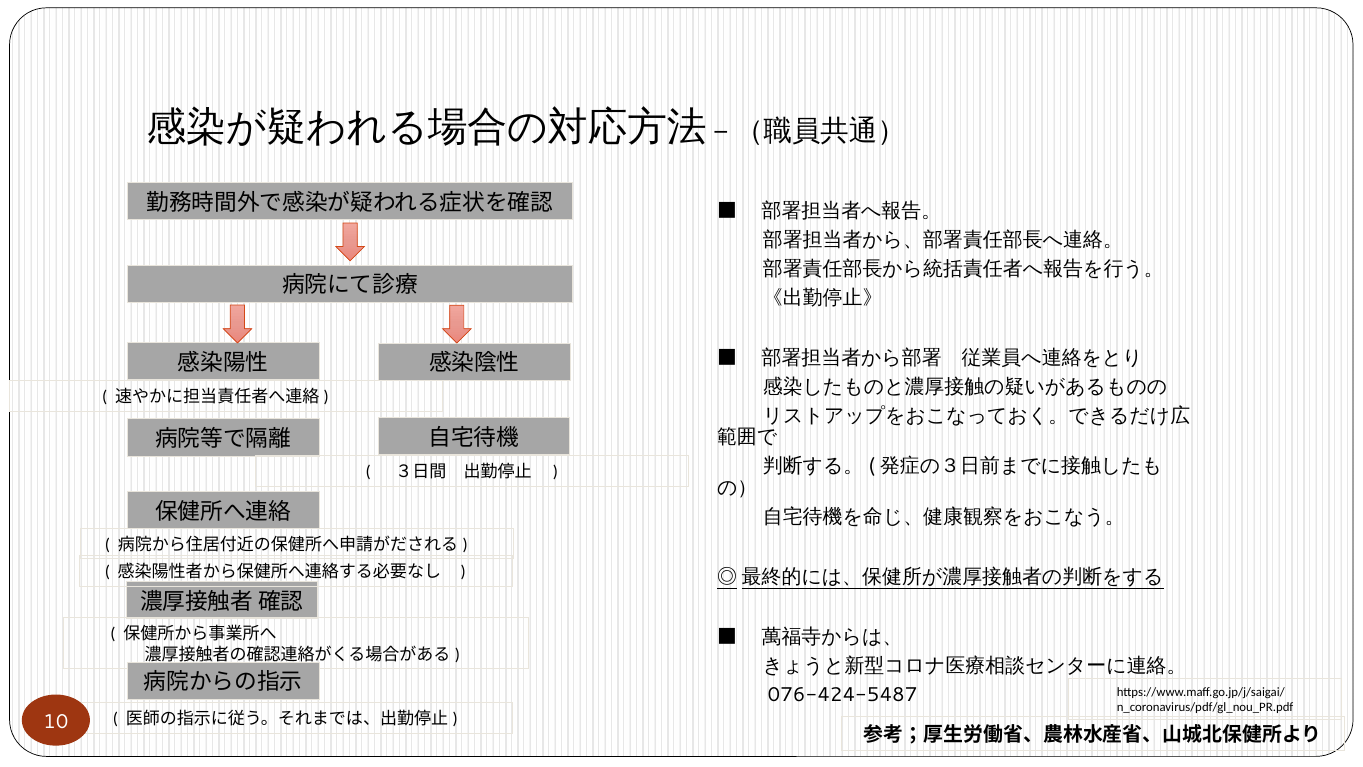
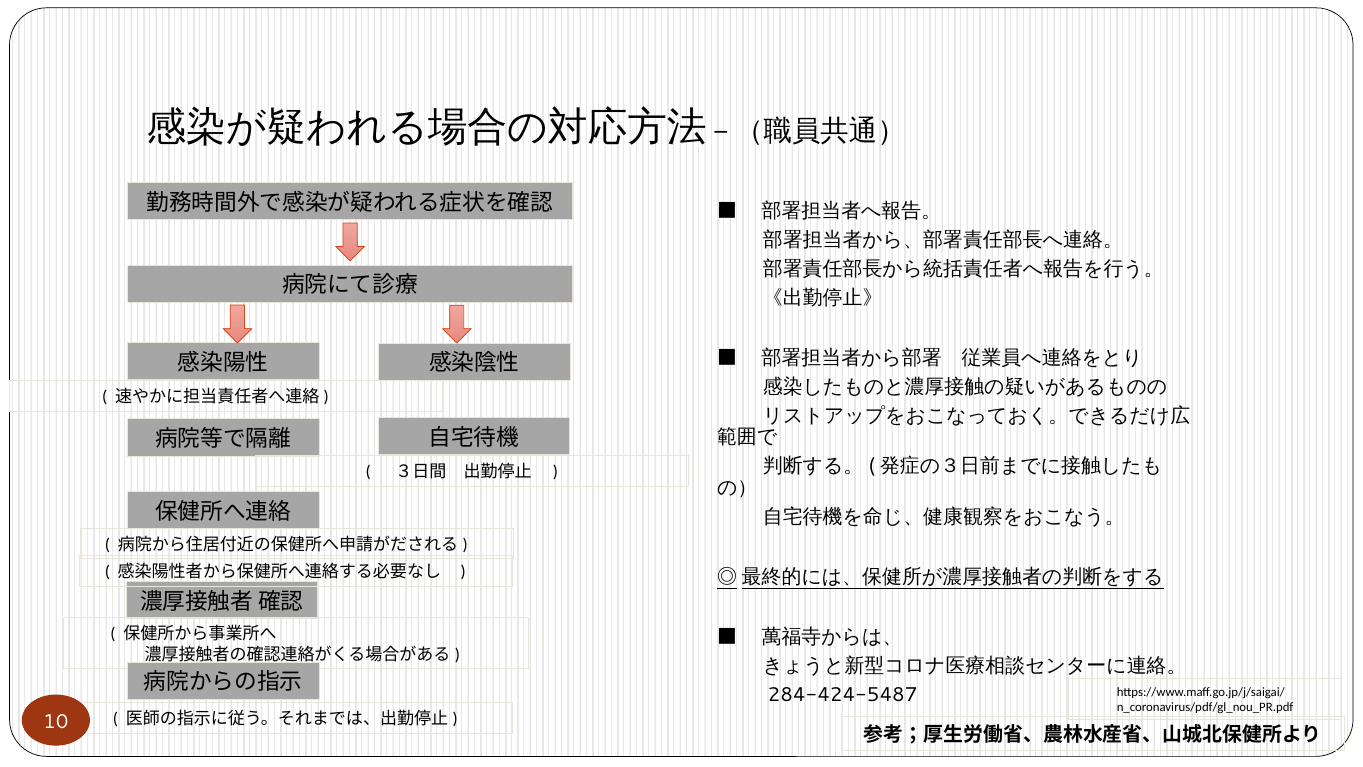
076-424-5487: 076-424-5487 -> 284-424-5487 (843, 695)
